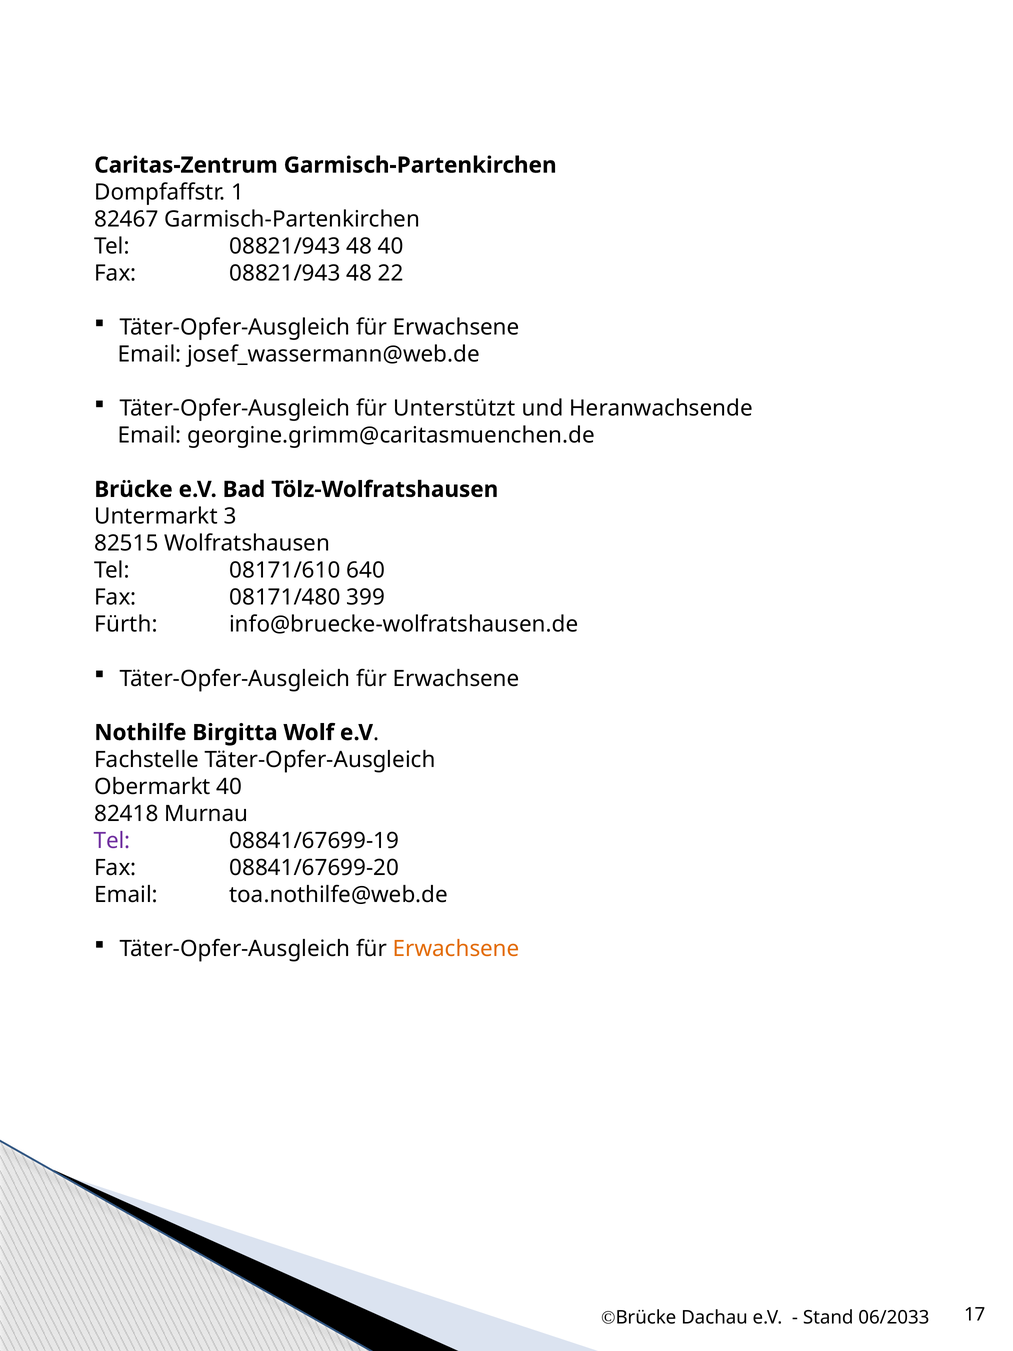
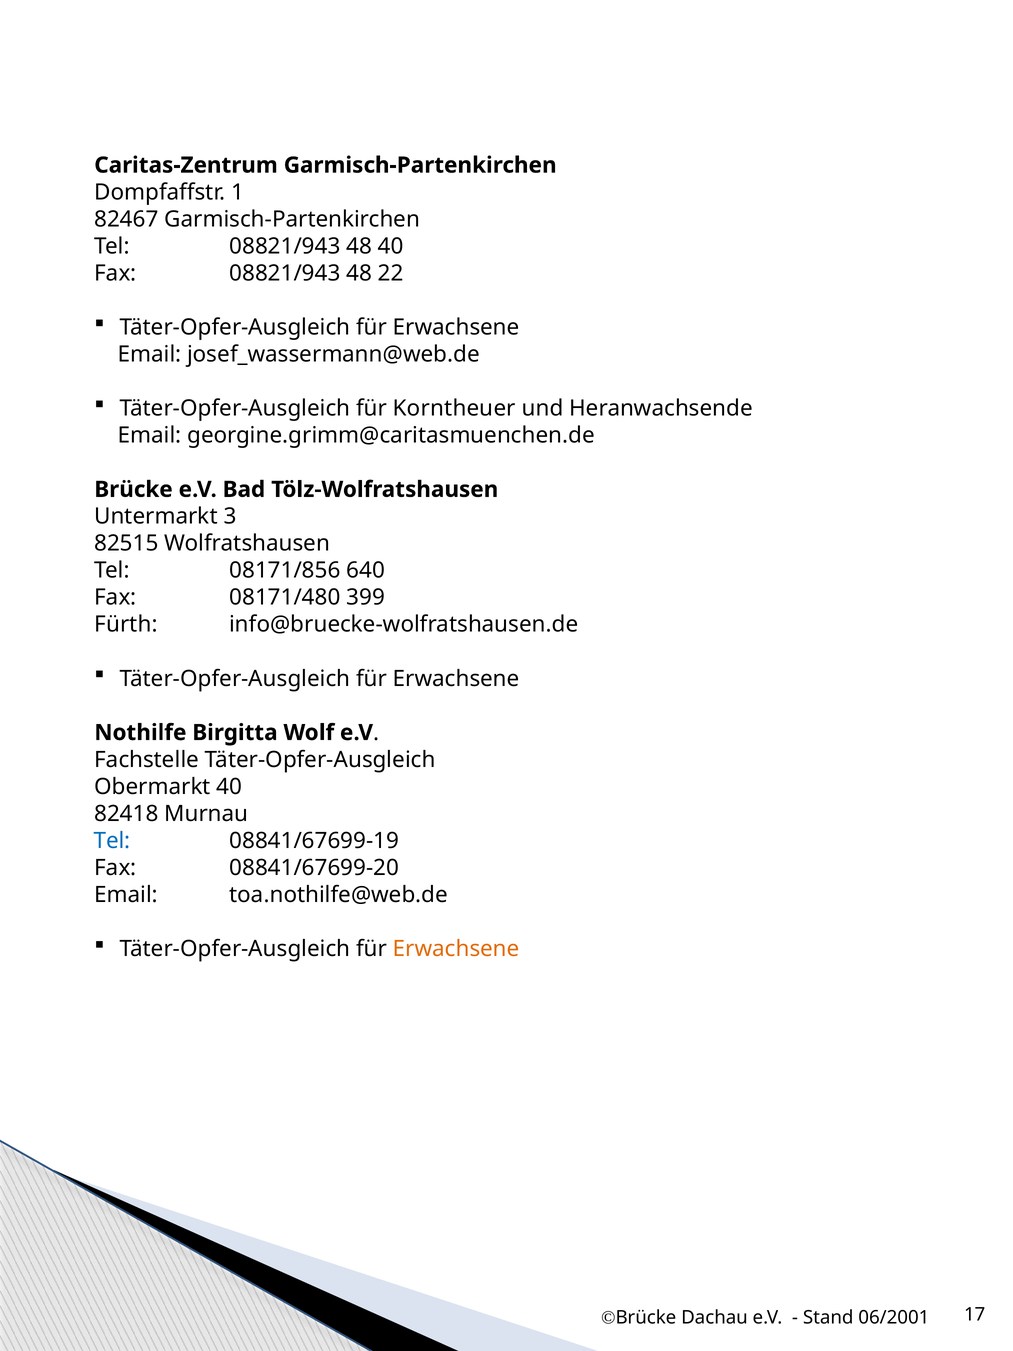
Unterstützt: Unterstützt -> Korntheuer (454, 408)
08171/610: 08171/610 -> 08171/856 (285, 570)
Tel colour: purple -> blue (112, 841)
06/2033: 06/2033 -> 06/2001 (894, 1317)
